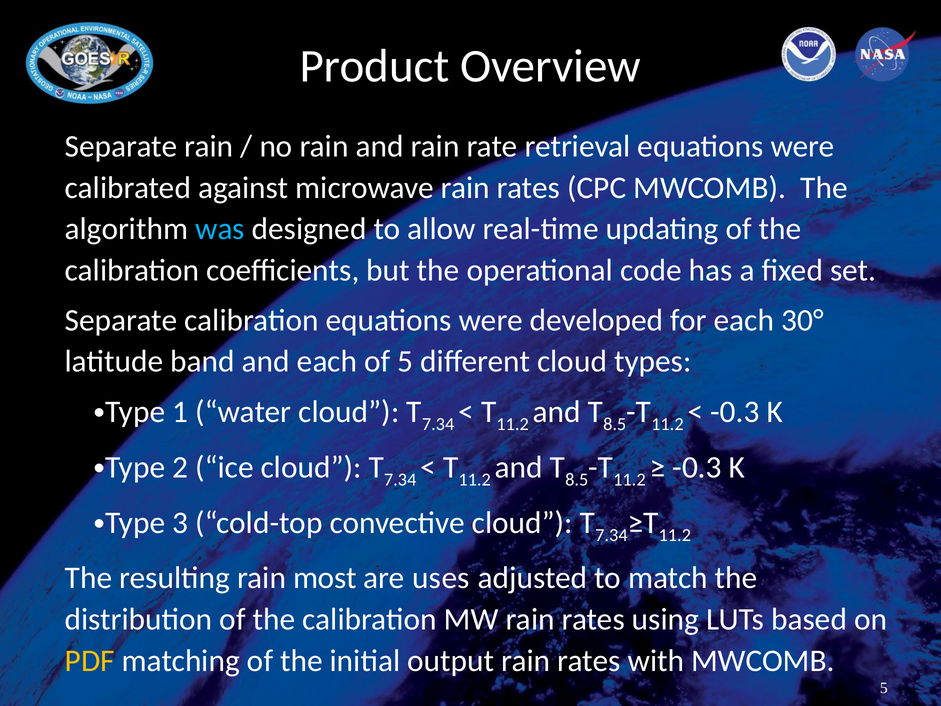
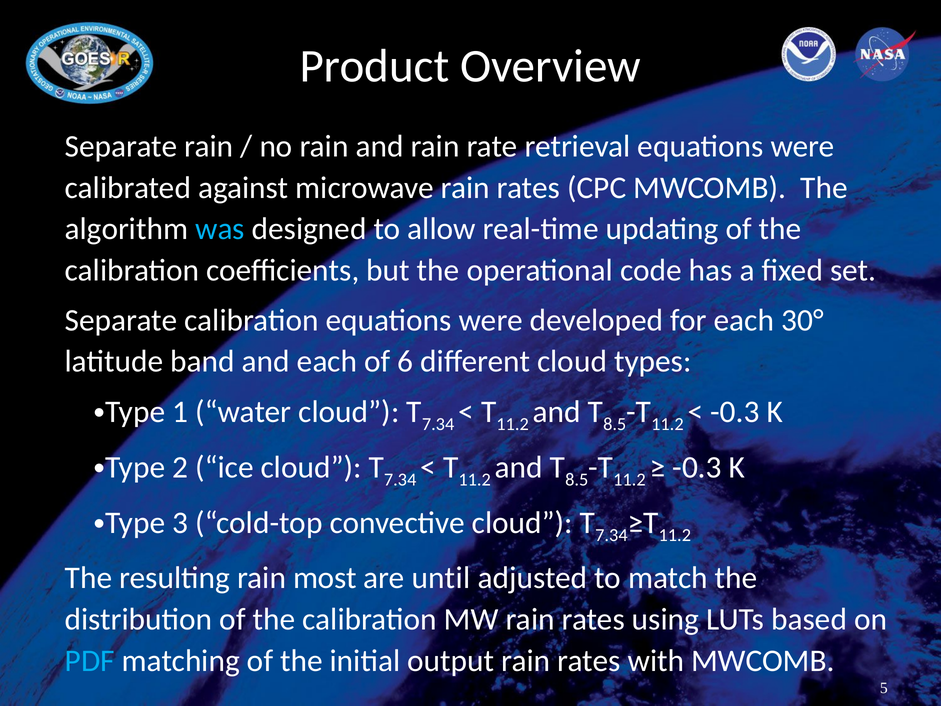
of 5: 5 -> 6 (405, 361)
uses: uses -> until (441, 578)
PDF colour: yellow -> light blue (90, 661)
